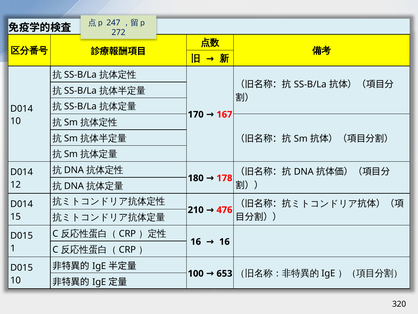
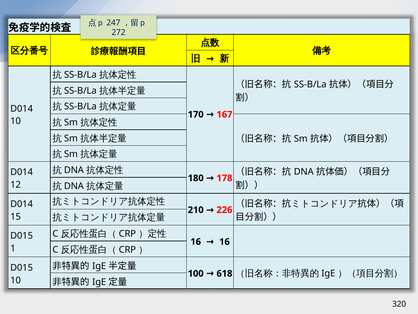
476: 476 -> 226 (224, 210)
653: 653 -> 618 (224, 273)
